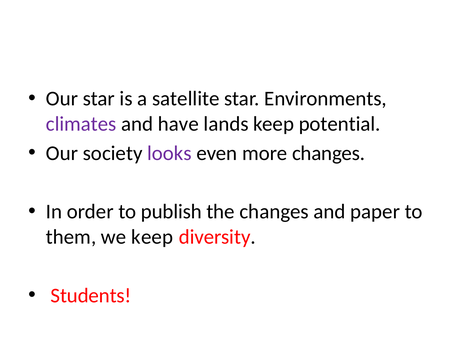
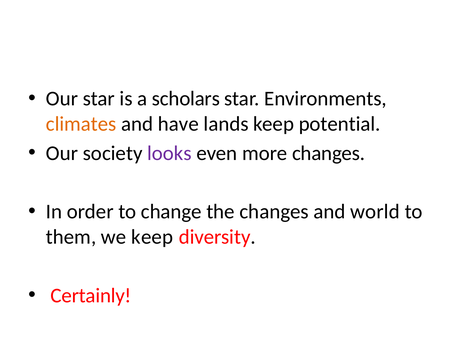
satellite: satellite -> scholars (186, 99)
climates colour: purple -> orange (81, 124)
publish: publish -> change (171, 212)
paper: paper -> world (375, 212)
Students: Students -> Certainly (91, 296)
